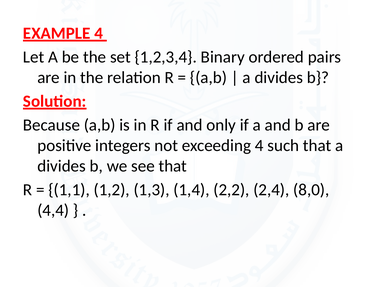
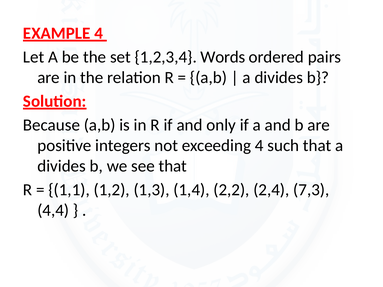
Binary: Binary -> Words (223, 57)
8,0: 8,0 -> 7,3 (311, 190)
